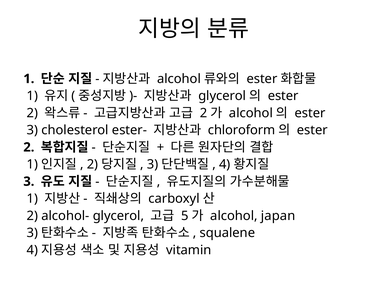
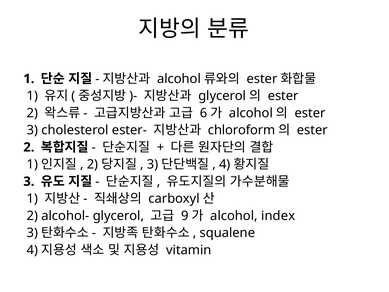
2: 2 -> 6 (204, 113)
5: 5 -> 9 (185, 216)
japan: japan -> index (278, 216)
